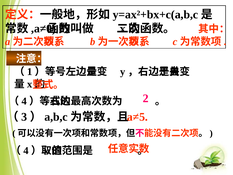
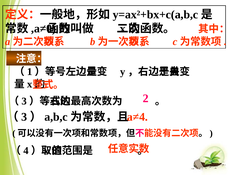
4: 4 -> 3 (24, 101)
a≠5: a≠5 -> a≠4 (137, 117)
